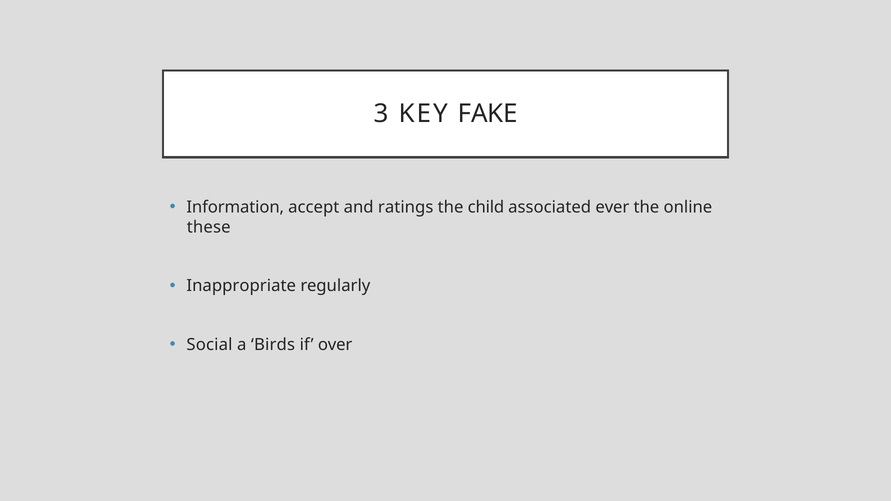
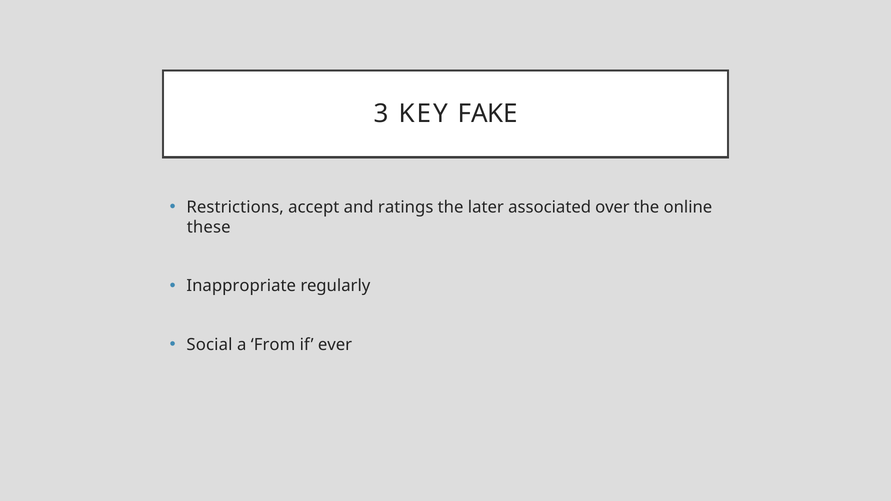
Information: Information -> Restrictions (235, 207)
child: child -> later (486, 207)
ever: ever -> over (612, 207)
Birds: Birds -> From (273, 345)
over: over -> ever (335, 345)
